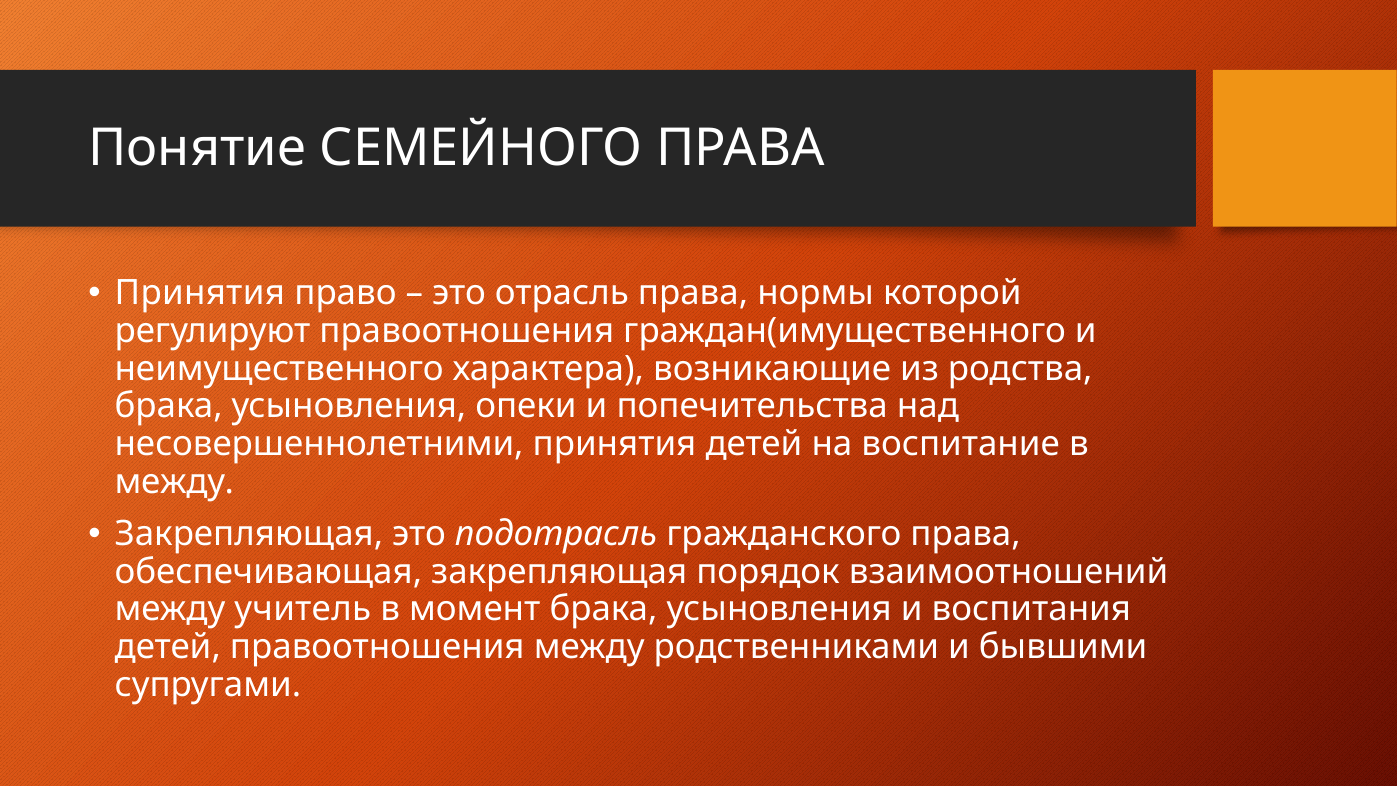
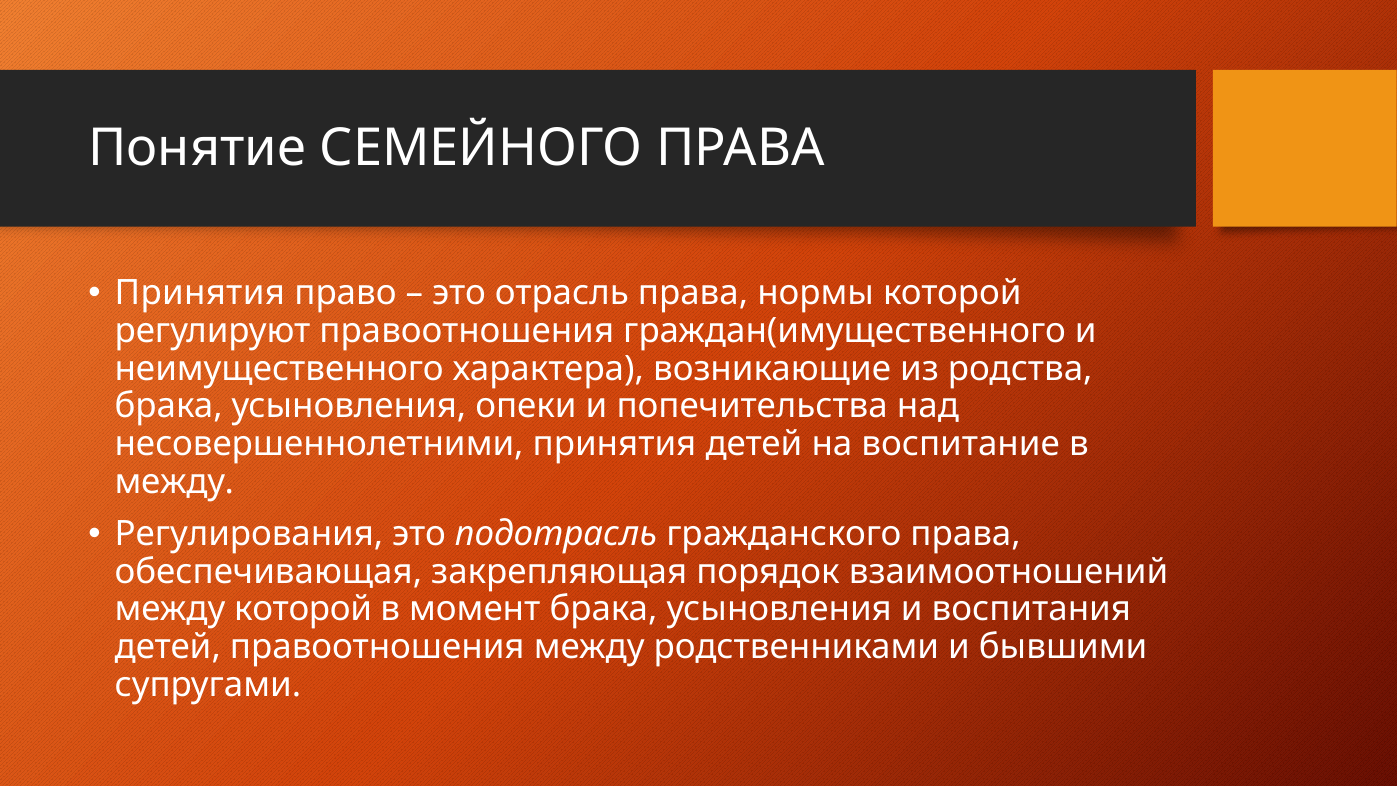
Закрепляющая: Закрепляющая -> Регулирования (249, 534)
между учитель: учитель -> которой (303, 609)
